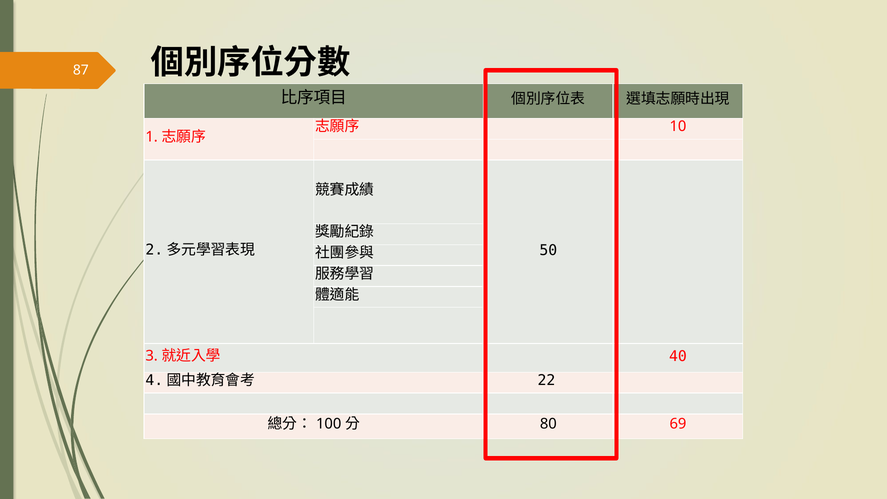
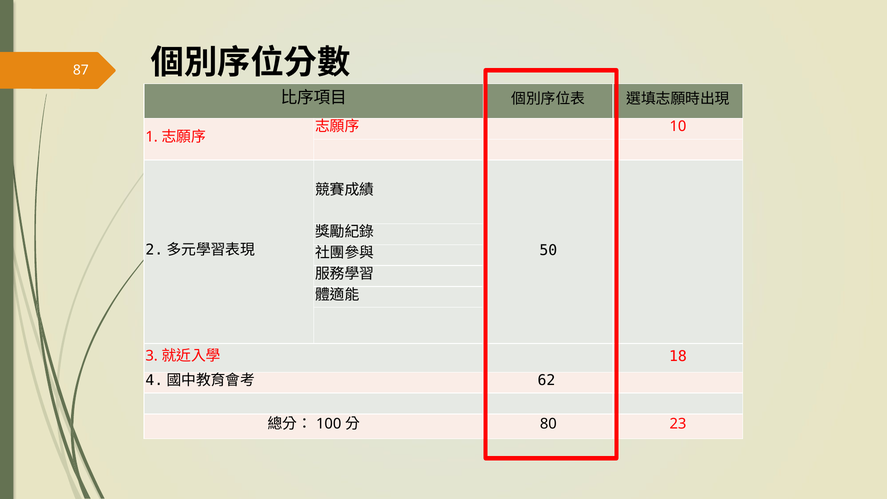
40: 40 -> 18 (678, 356)
22: 22 -> 62 (546, 380)
69: 69 -> 23 (678, 424)
